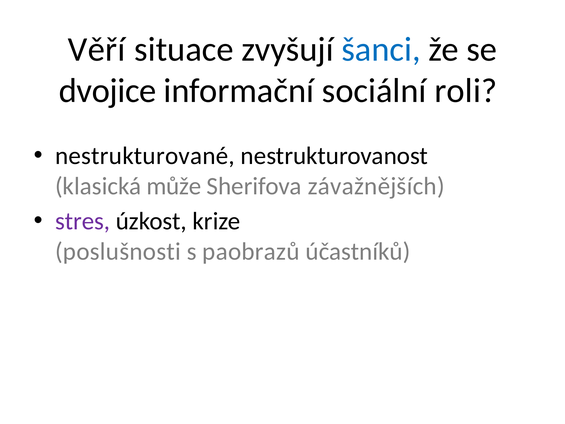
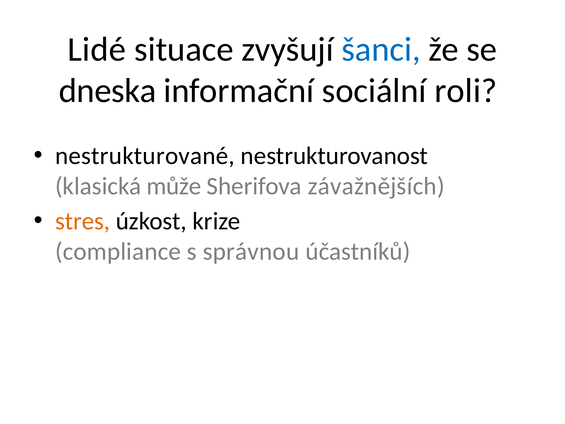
Věří: Věří -> Lidé (97, 49)
dvojice: dvojice -> dneska (108, 91)
stres colour: purple -> orange (83, 221)
poslušnosti: poslušnosti -> compliance (118, 251)
paobrazů: paobrazů -> správnou (251, 251)
